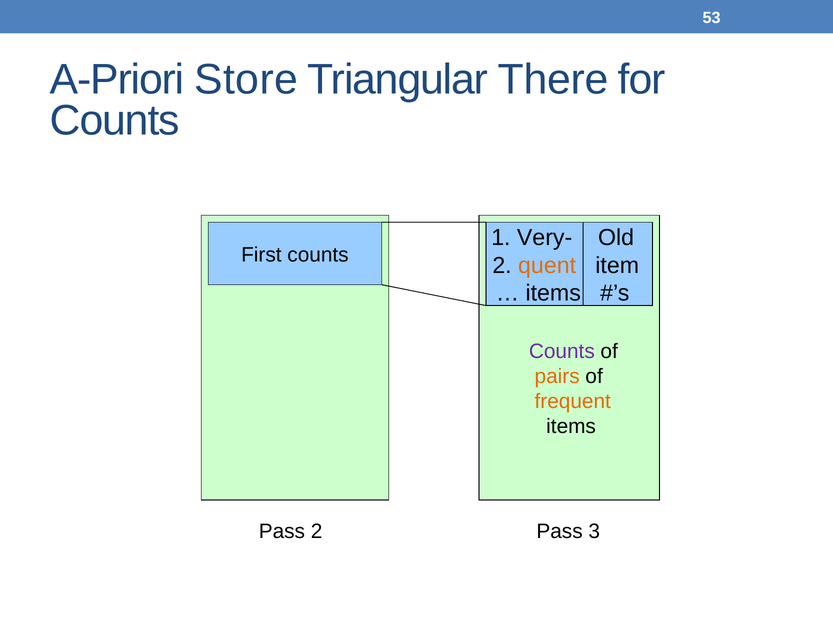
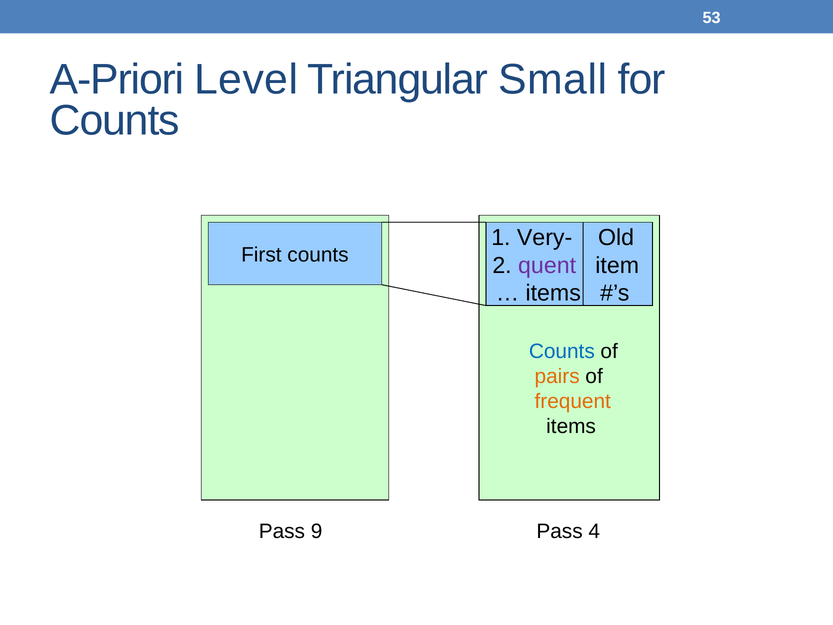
Store: Store -> Level (246, 80)
There: There -> Small (553, 80)
quent colour: orange -> purple (547, 265)
Counts colour: purple -> blue (562, 351)
Pass 2: 2 -> 9 (317, 531)
3: 3 -> 4 (594, 531)
